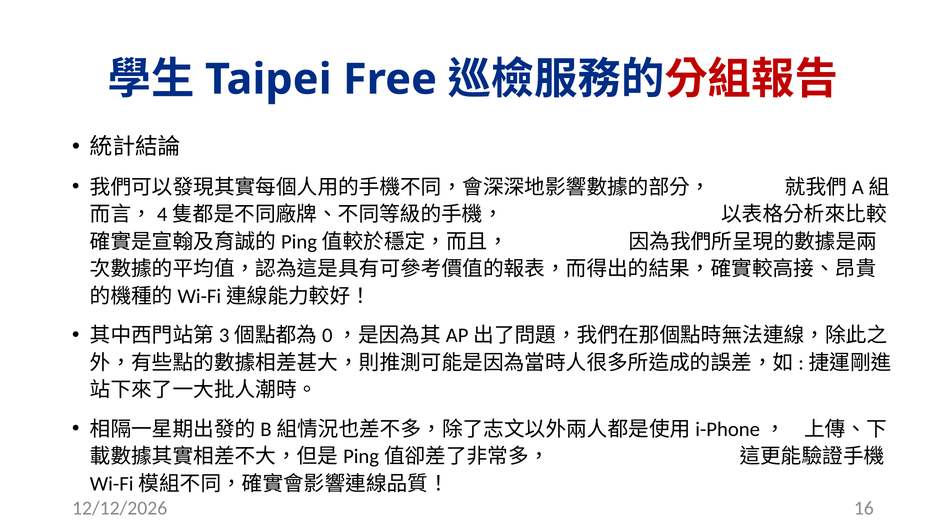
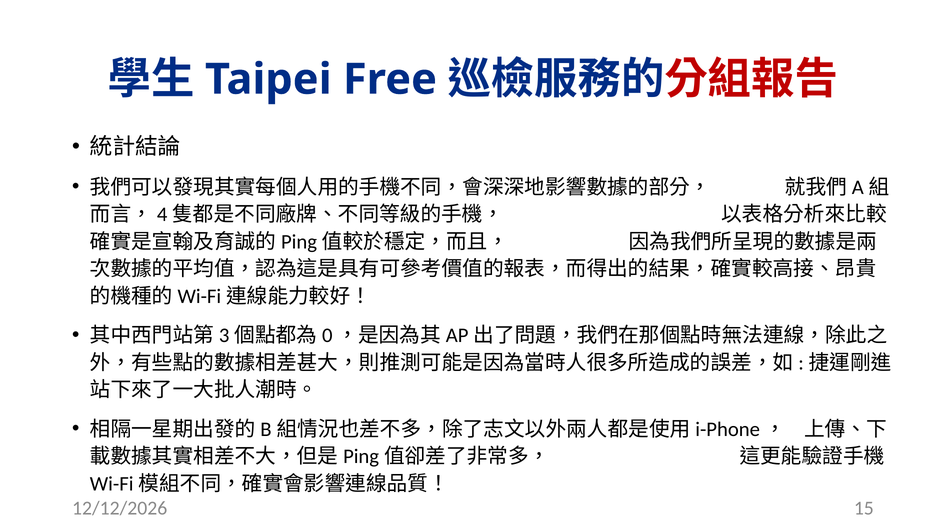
16: 16 -> 15 (864, 508)
